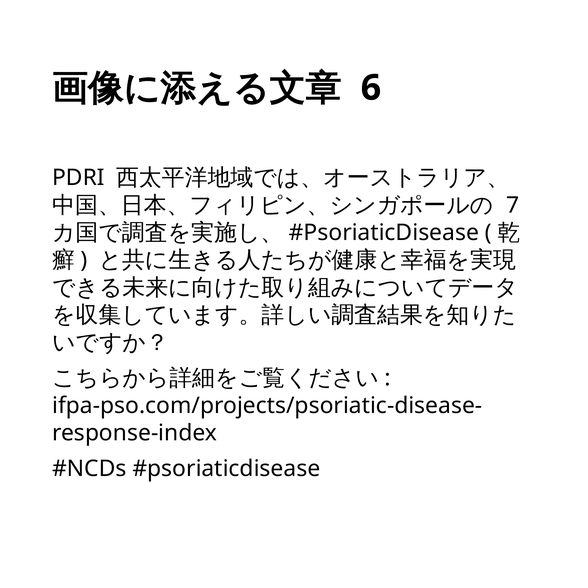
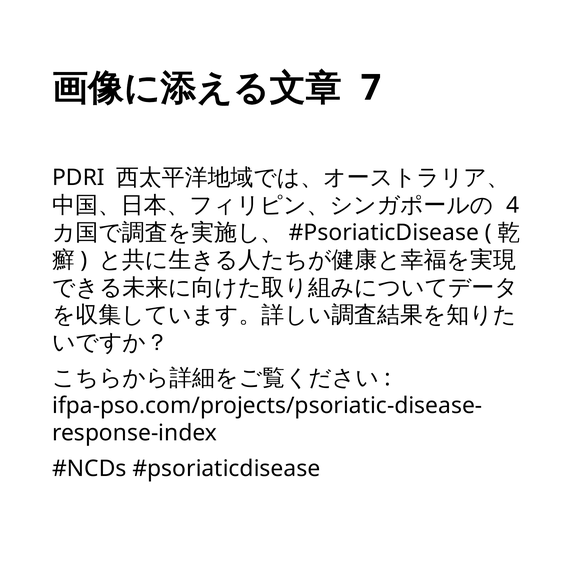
6: 6 -> 7 (371, 88)
7: 7 -> 4 (513, 205)
